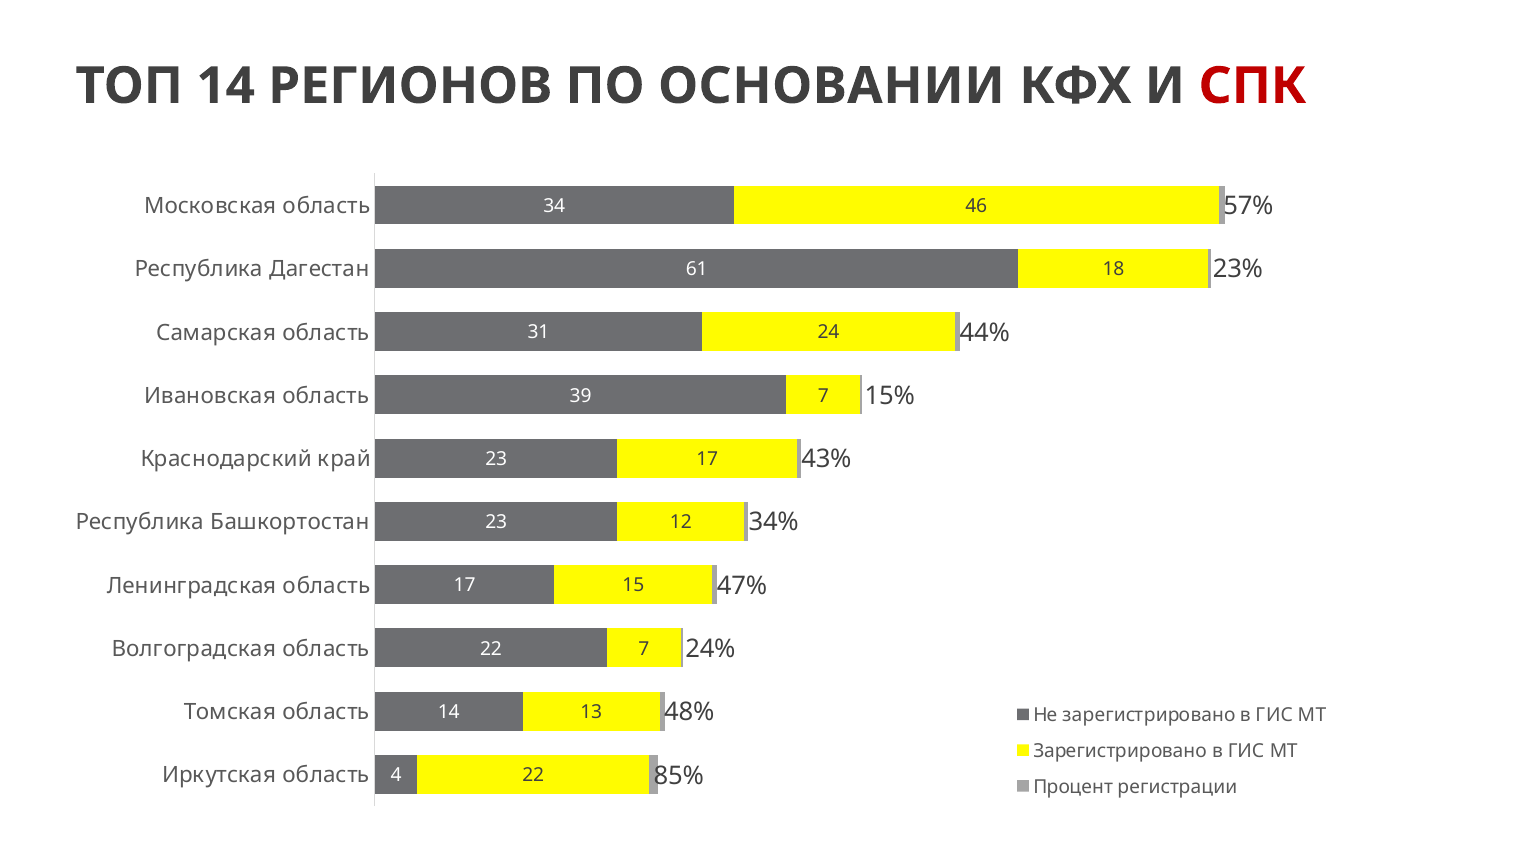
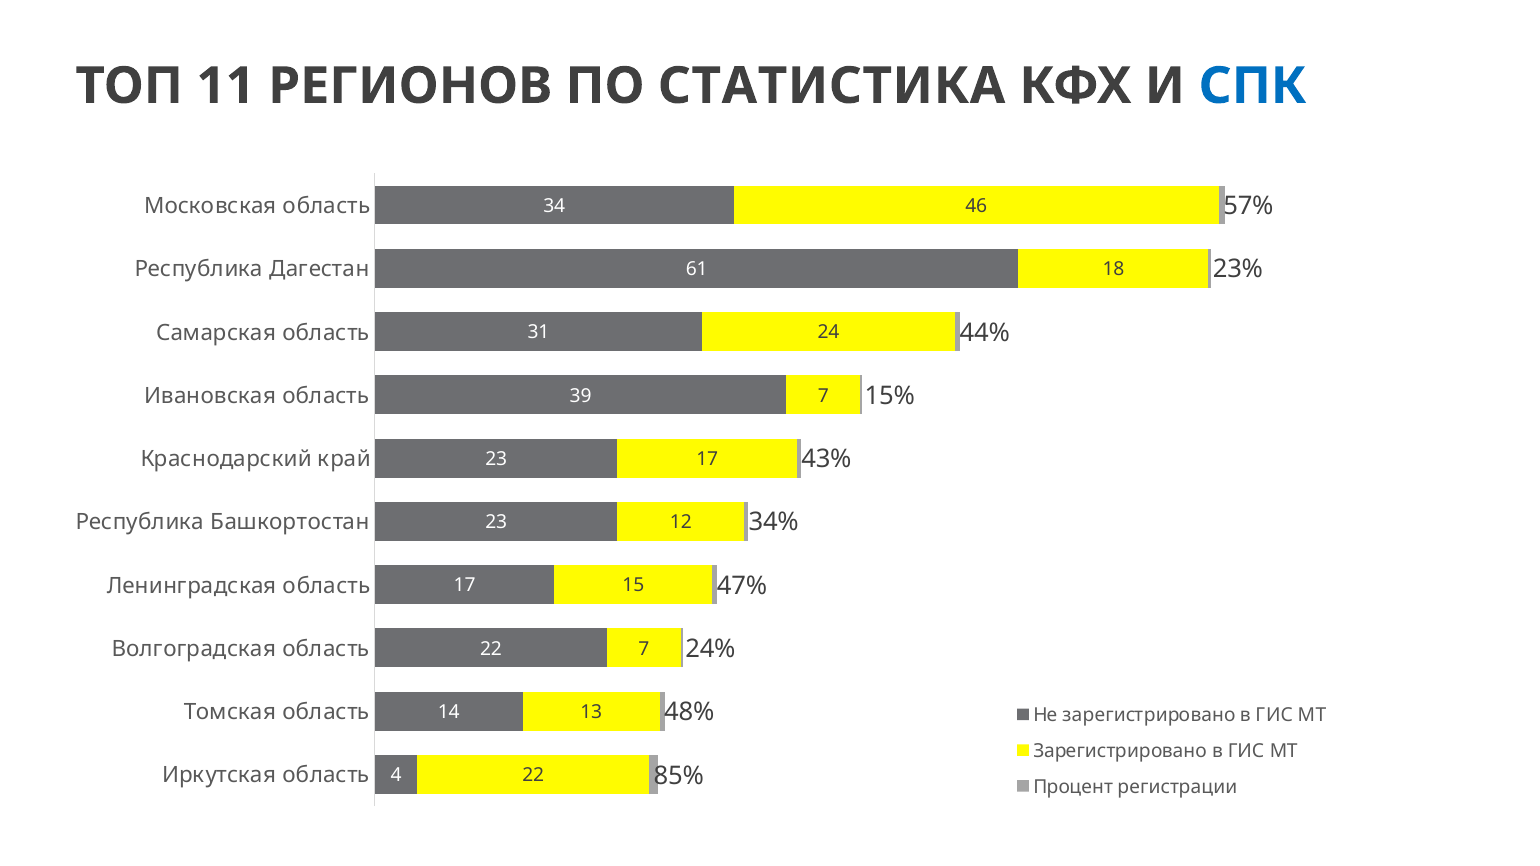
ТОП 14: 14 -> 11 (226, 86)
ОСНОВАНИИ: ОСНОВАНИИ -> СТАТИСТИКА (832, 86)
СПК colour: red -> blue (1253, 86)
